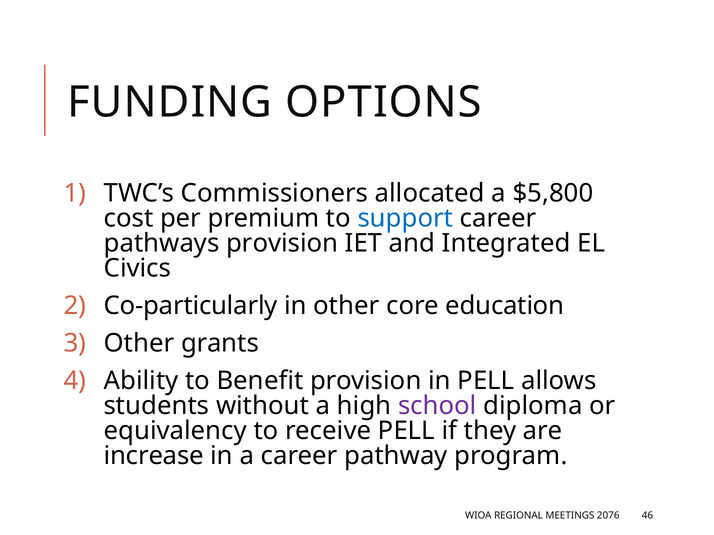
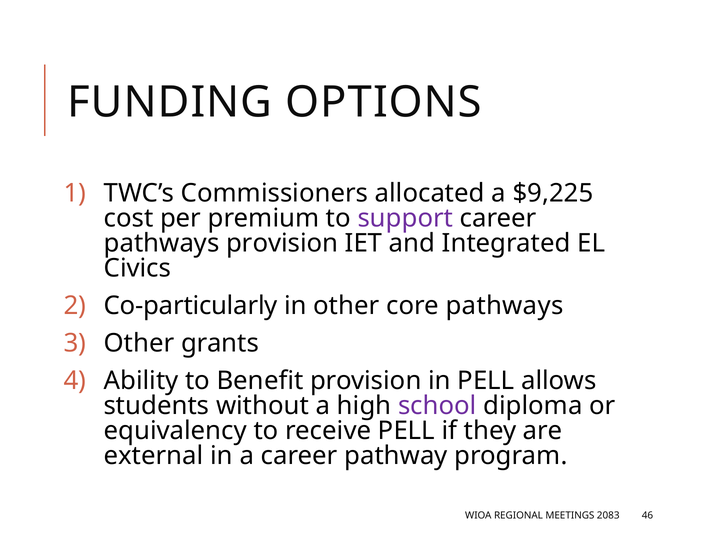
$5,800: $5,800 -> $9,225 (553, 194)
support colour: blue -> purple (405, 219)
core education: education -> pathways (505, 306)
increase: increase -> external (154, 456)
2076: 2076 -> 2083 (608, 516)
